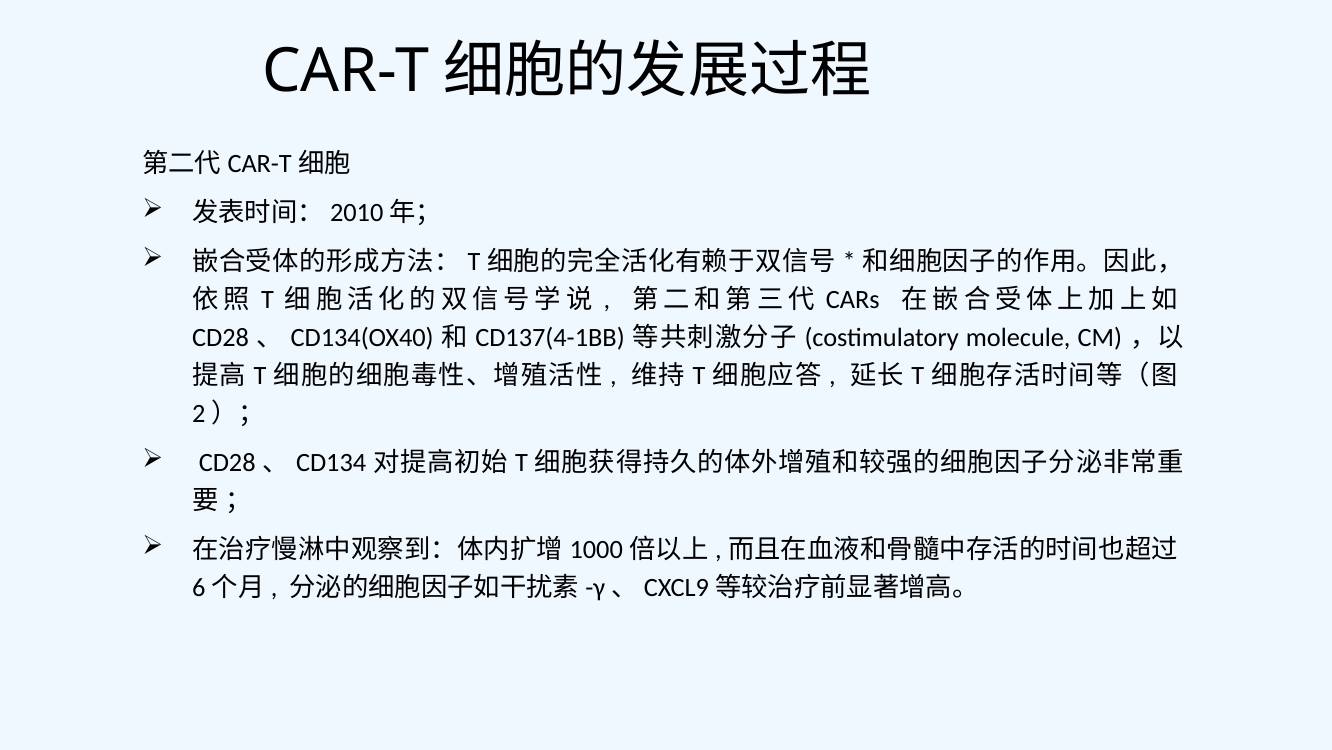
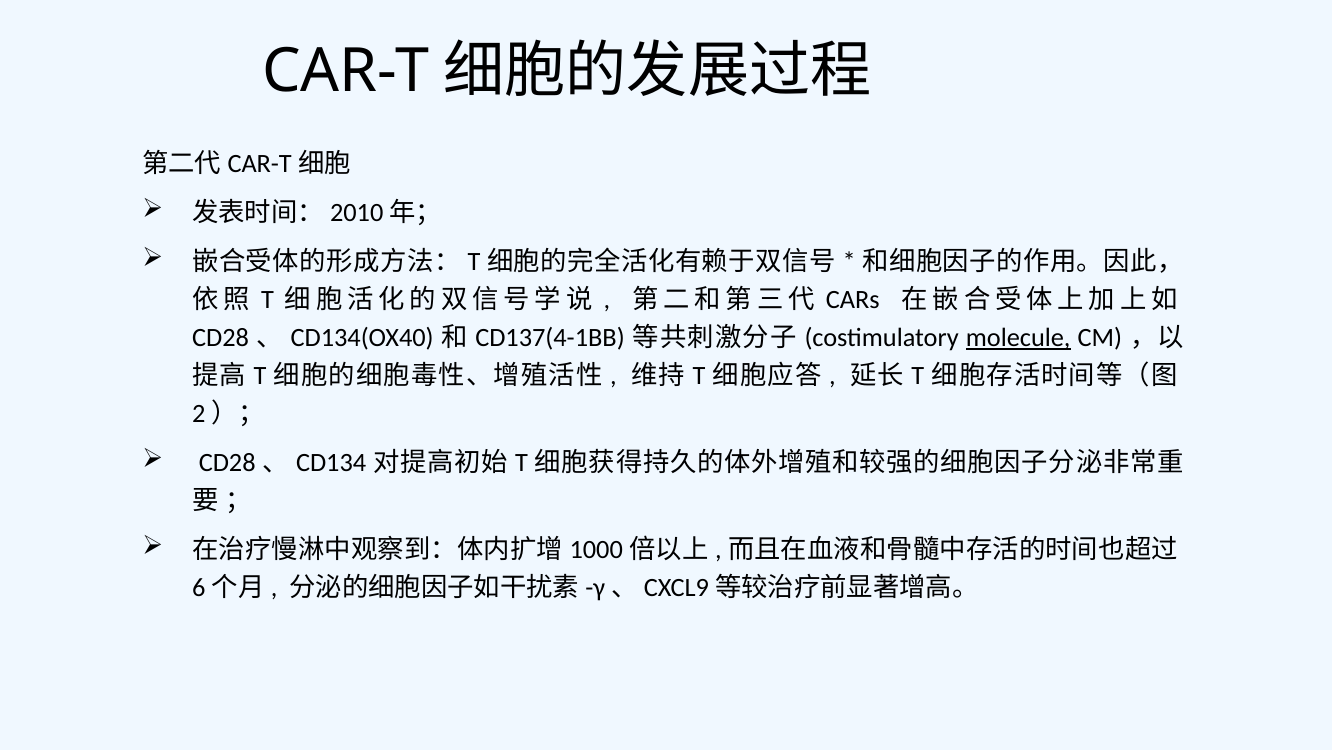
molecule underline: none -> present (1018, 337)
